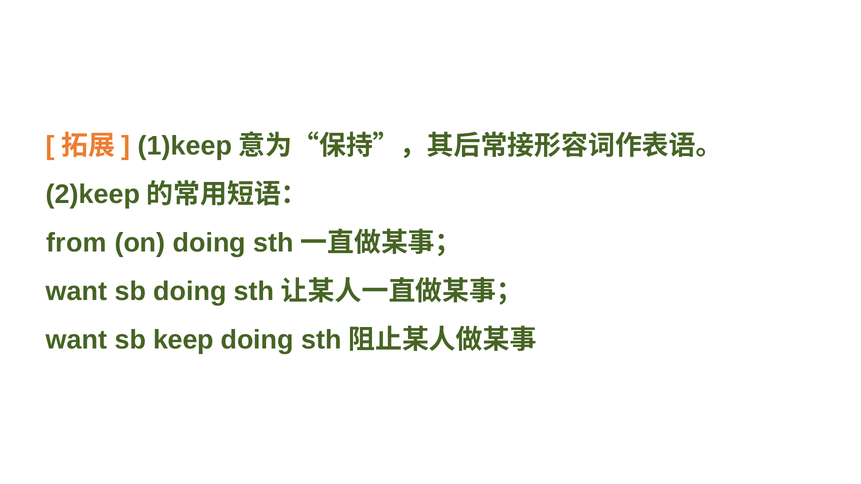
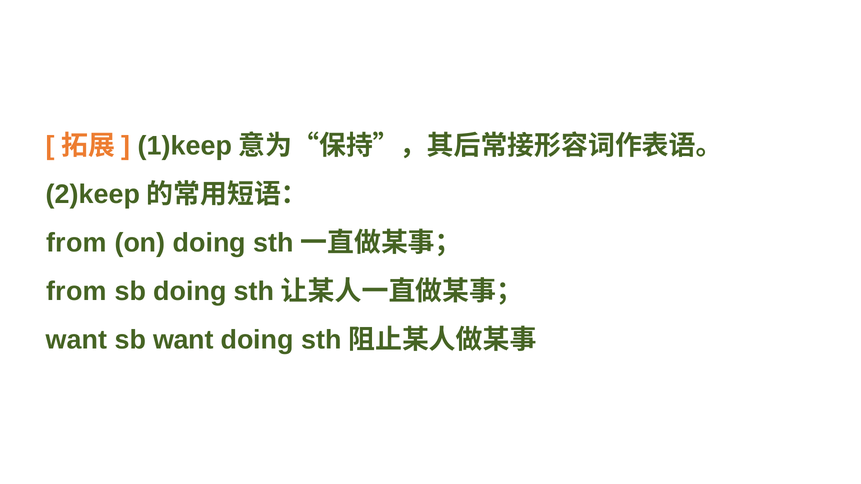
want: want -> from (76, 291)
sb keep: keep -> want (183, 340)
